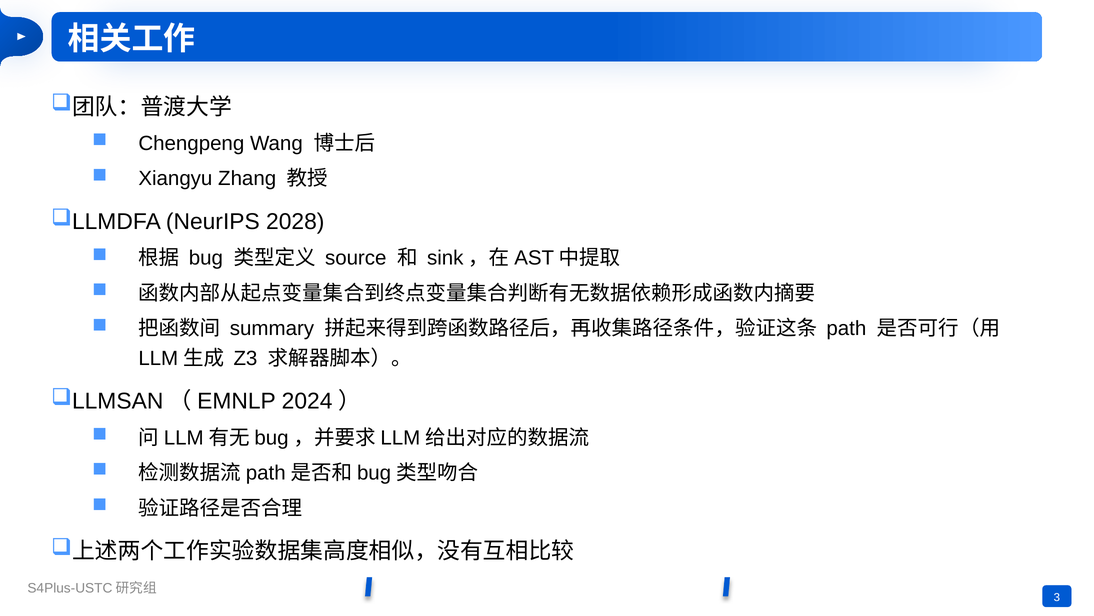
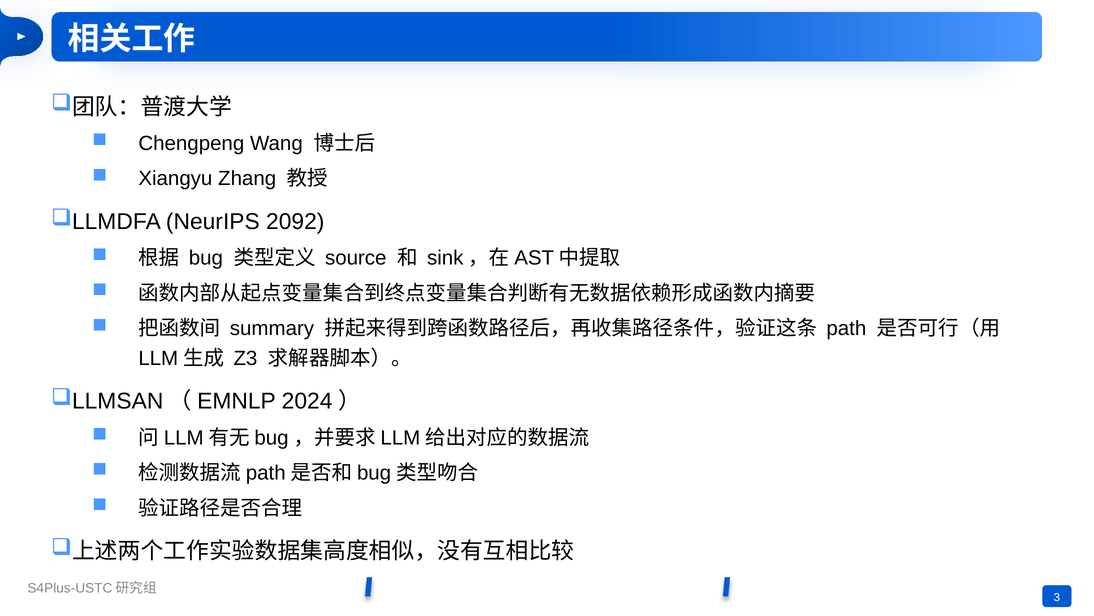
2028: 2028 -> 2092 (295, 222)
